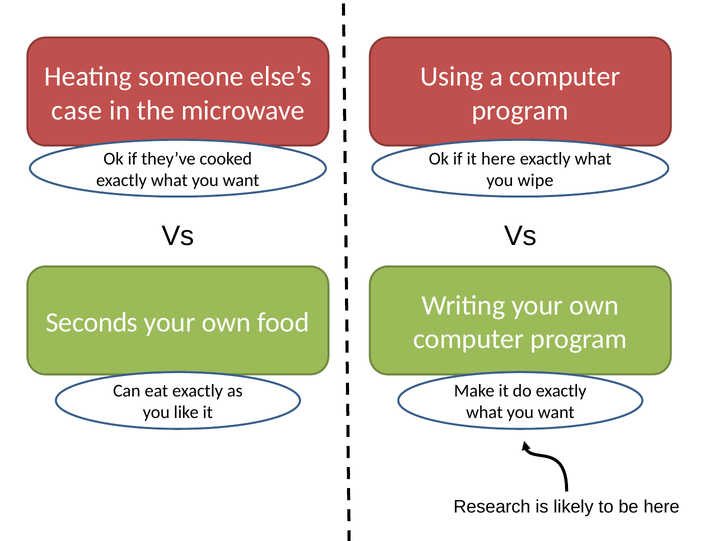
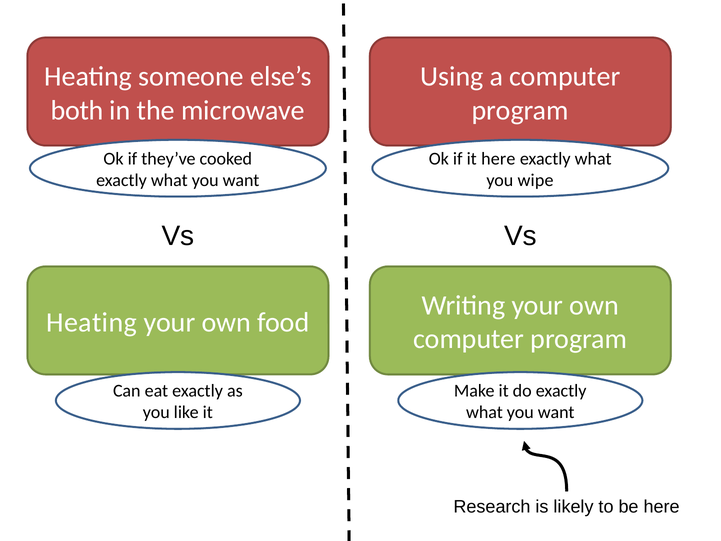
case: case -> both (77, 110)
Seconds: Seconds -> Heating (92, 322)
